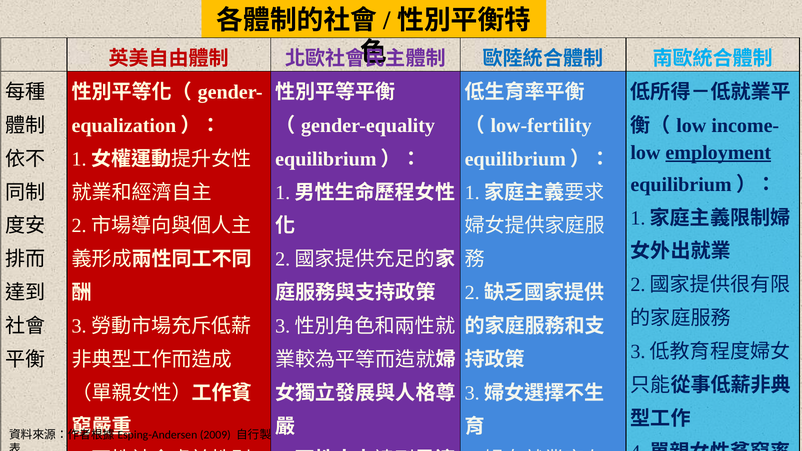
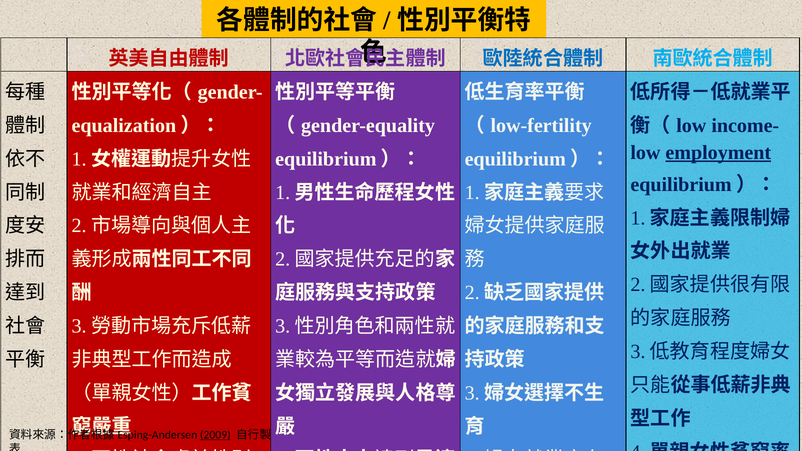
2009 underline: none -> present (215, 435)
